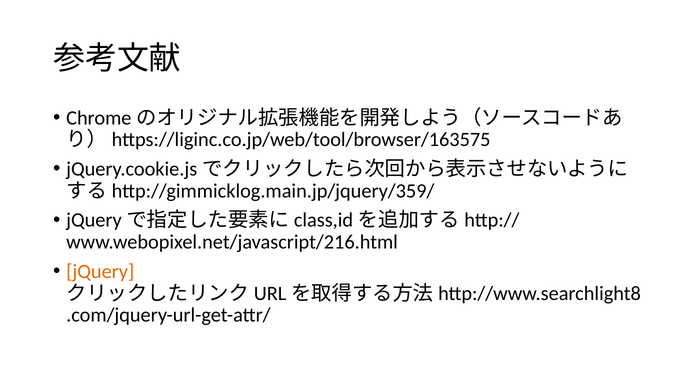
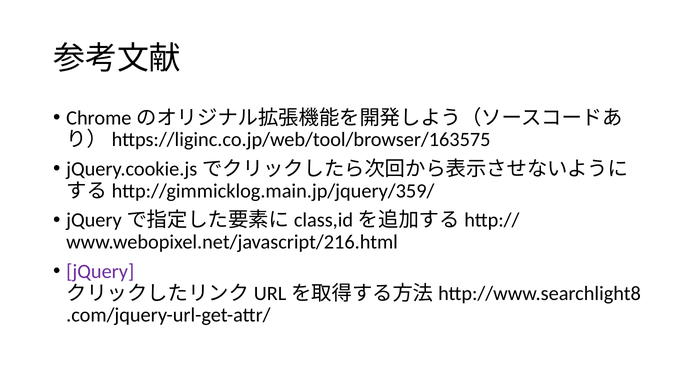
jQuery colour: orange -> purple (100, 271)
